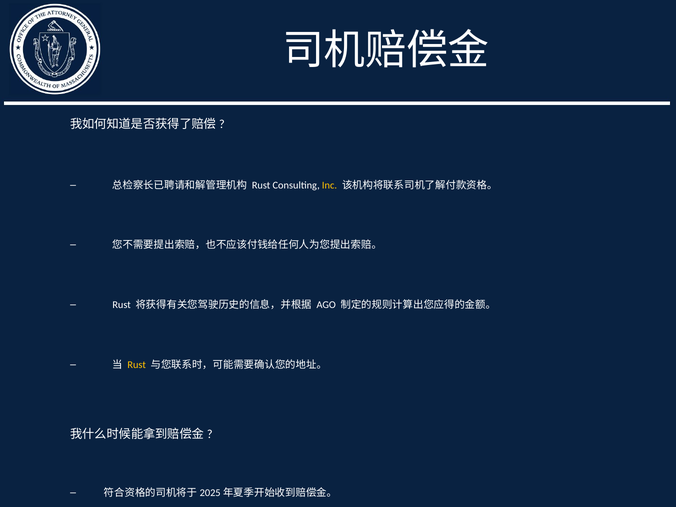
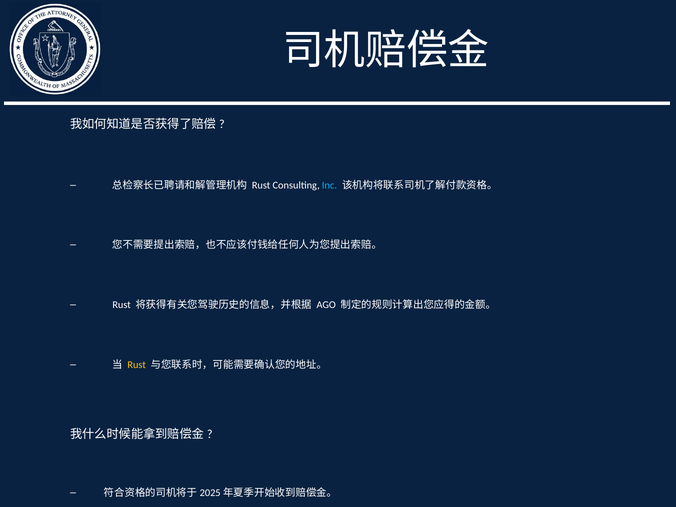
Inc colour: yellow -> light blue (329, 185)
